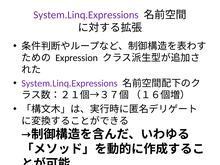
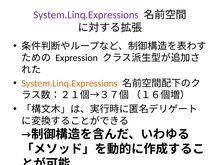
System.Linq.Expressions colour: purple -> orange (70, 83)
